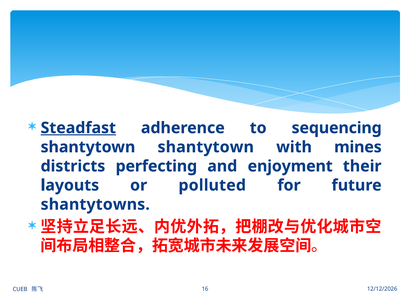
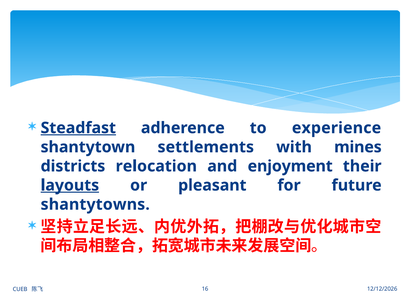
sequencing: sequencing -> experience (337, 128)
shantytown shantytown: shantytown -> settlements (206, 147)
perfecting: perfecting -> relocation (156, 166)
layouts underline: none -> present (70, 185)
polluted: polluted -> pleasant (212, 185)
